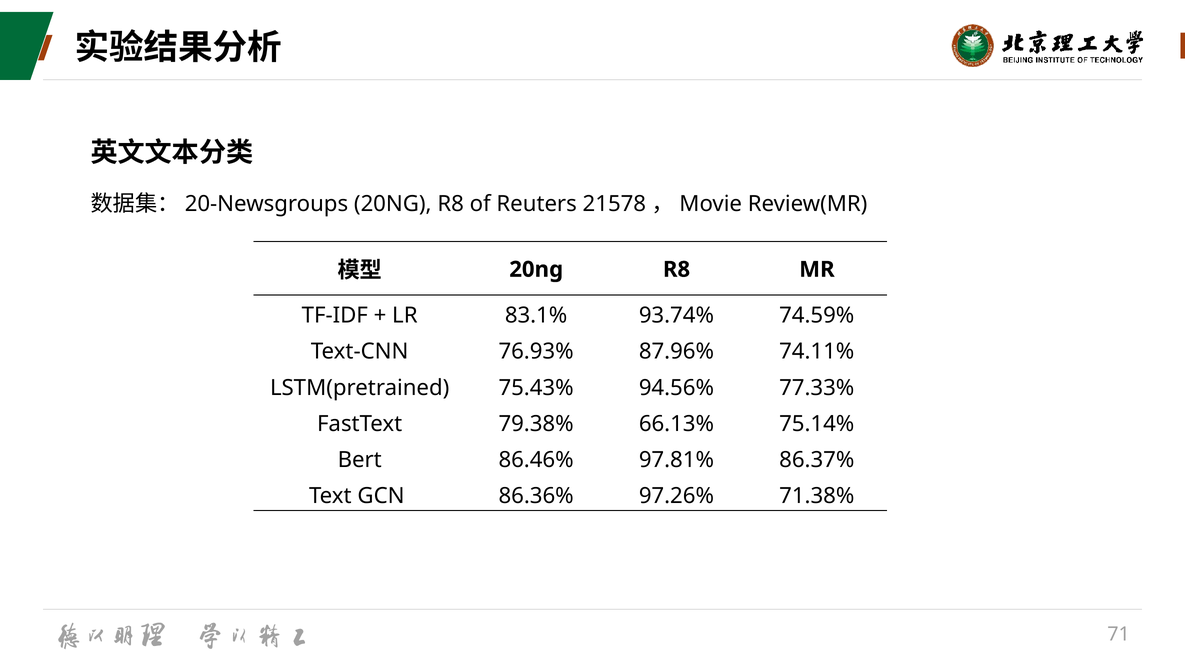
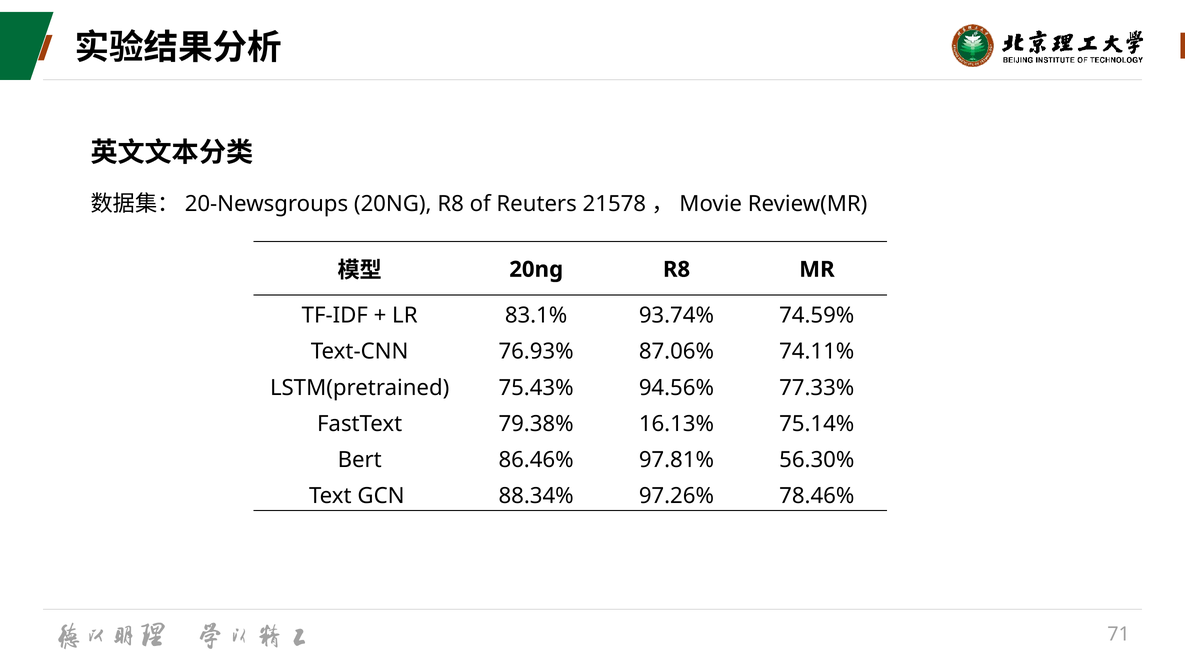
87.96%: 87.96% -> 87.06% (676, 351)
66.13%: 66.13% -> 16.13% (676, 423)
86.37%: 86.37% -> 56.30% (817, 460)
86.36%: 86.36% -> 88.34% (536, 496)
71.38%: 71.38% -> 78.46% (817, 496)
